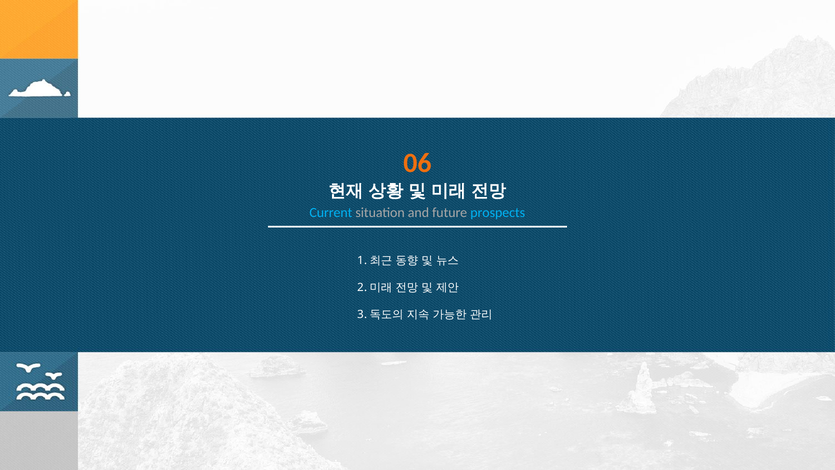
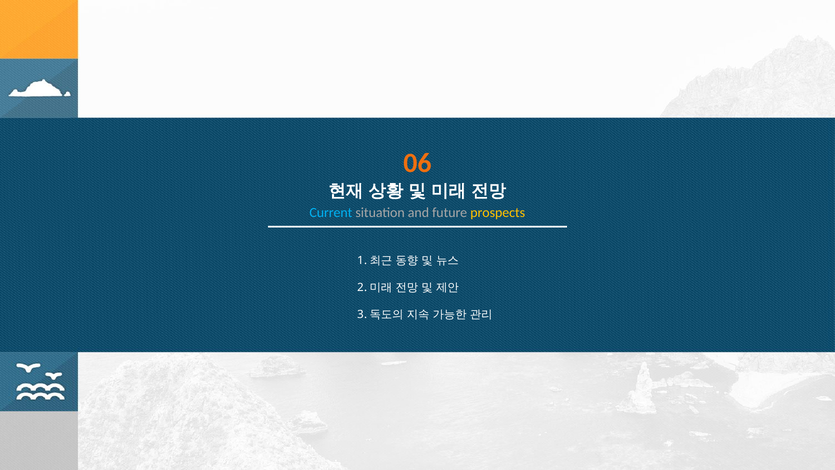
prospects colour: light blue -> yellow (498, 212)
